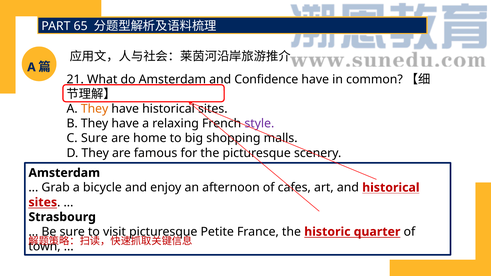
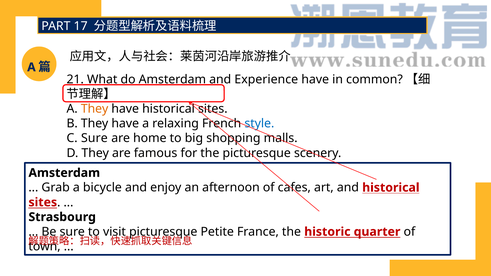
65: 65 -> 17 (81, 26)
Confidence: Confidence -> Experience (266, 79)
style colour: purple -> blue (259, 124)
